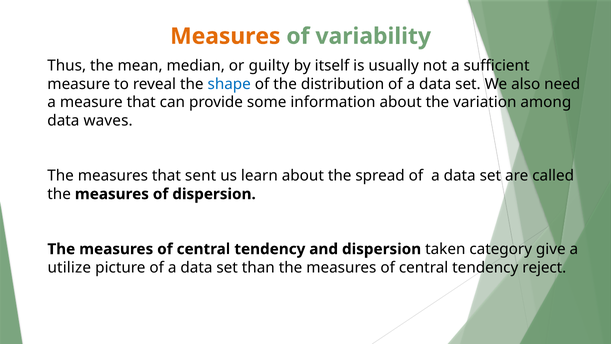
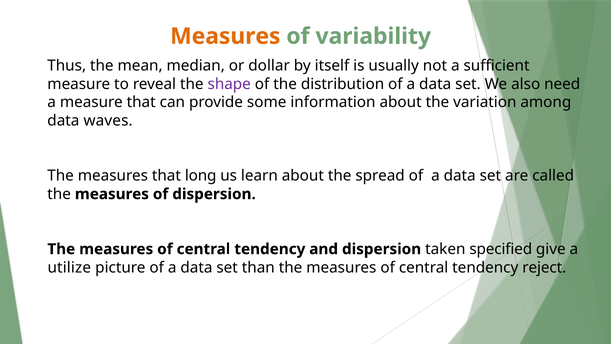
guilty: guilty -> dollar (269, 66)
shape colour: blue -> purple (229, 84)
sent: sent -> long (201, 176)
category: category -> specified (501, 249)
